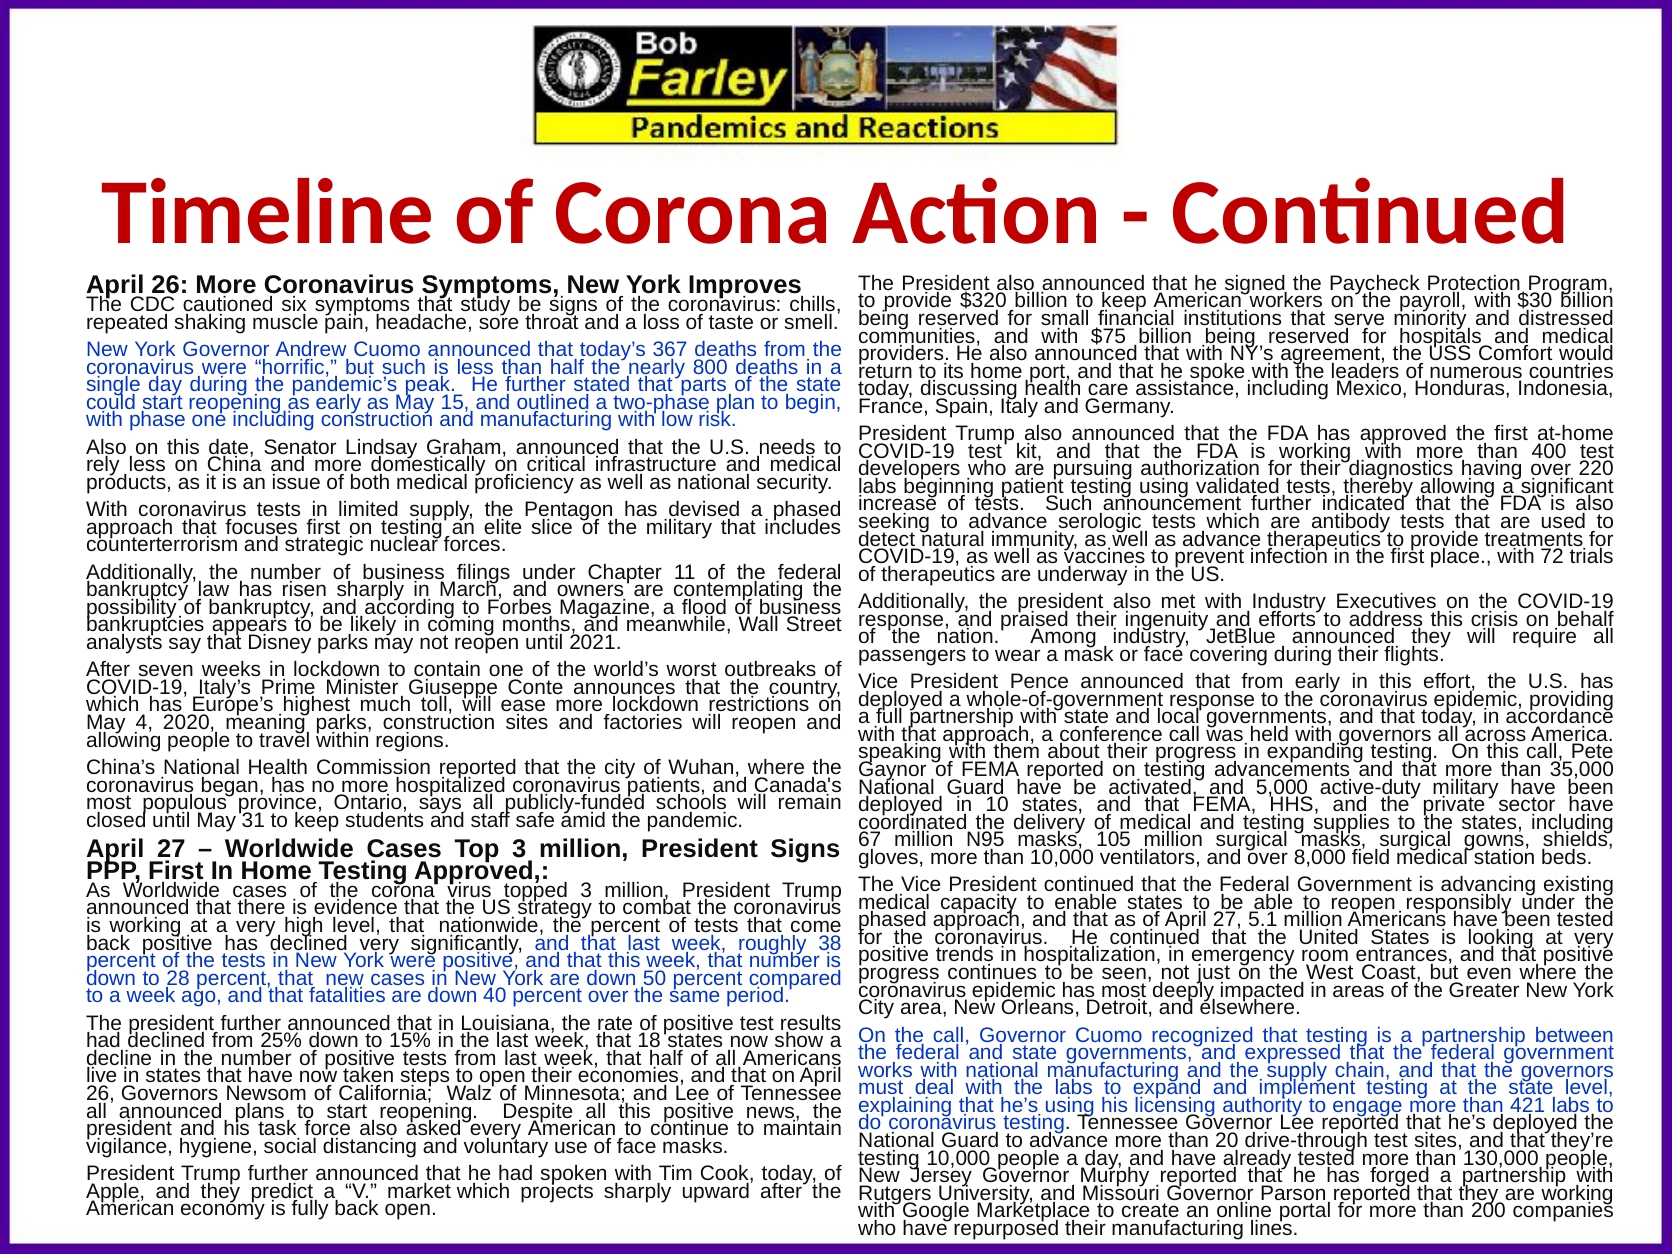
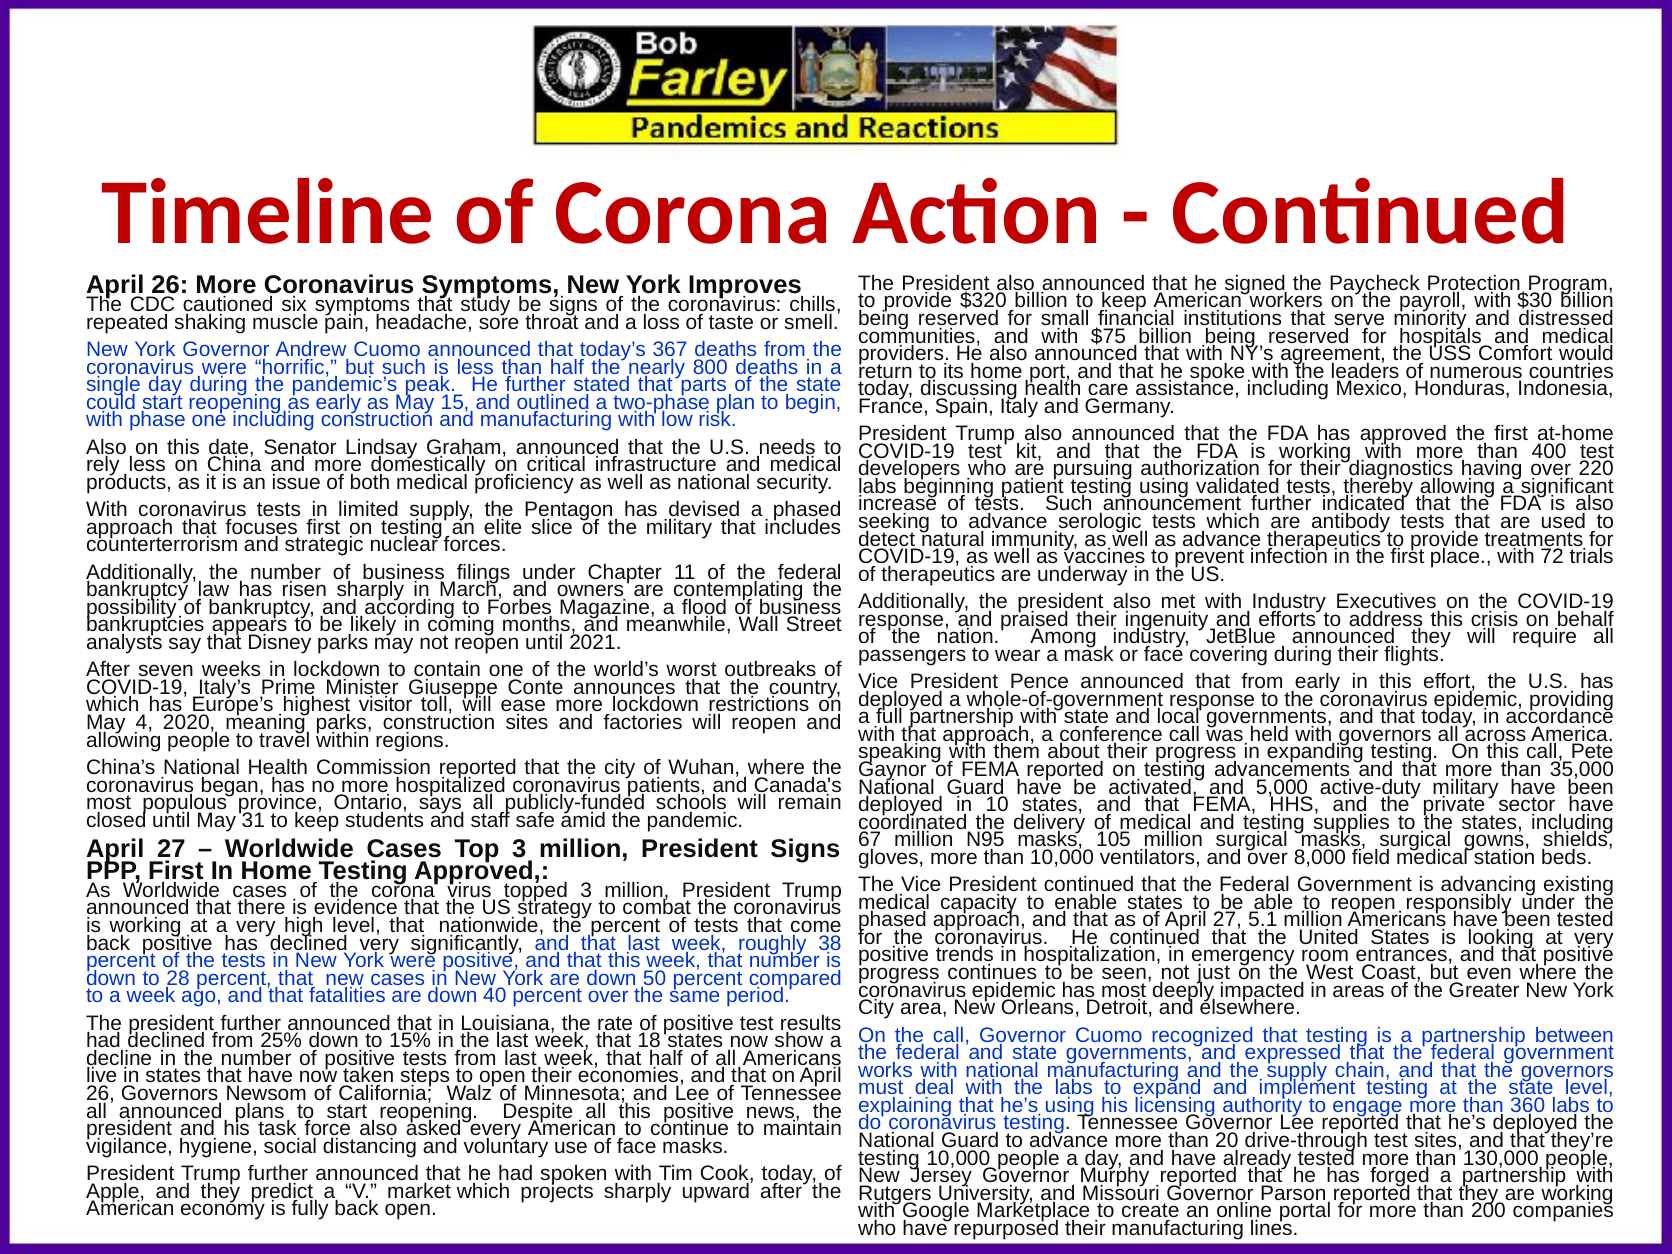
much: much -> visitor (386, 705)
421: 421 -> 360 (1528, 1105)
